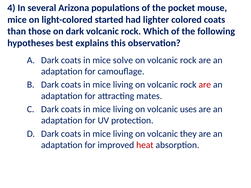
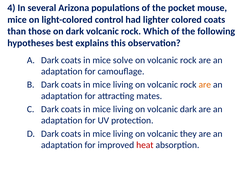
started: started -> control (109, 20)
are colour: red -> orange (205, 85)
volcanic uses: uses -> dark (188, 109)
